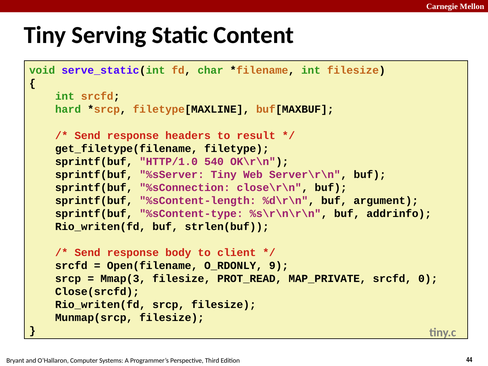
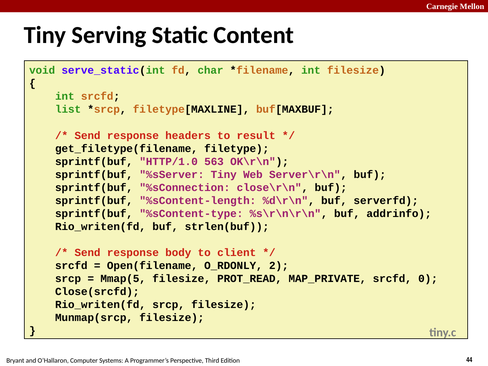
hard: hard -> list (68, 109)
540: 540 -> 563 (214, 161)
argument: argument -> serverfd (386, 200)
9: 9 -> 2 (279, 265)
Mmap(3: Mmap(3 -> Mmap(5 (123, 279)
